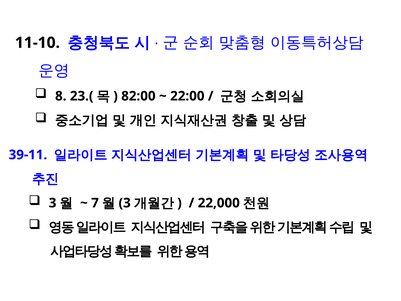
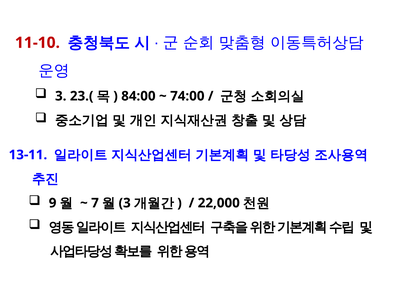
11-10 colour: black -> red (37, 43)
8: 8 -> 3 (61, 96)
82:00: 82:00 -> 84:00 (138, 96)
22:00: 22:00 -> 74:00 (187, 96)
39-11: 39-11 -> 13-11 (28, 155)
3: 3 -> 9 (53, 203)
